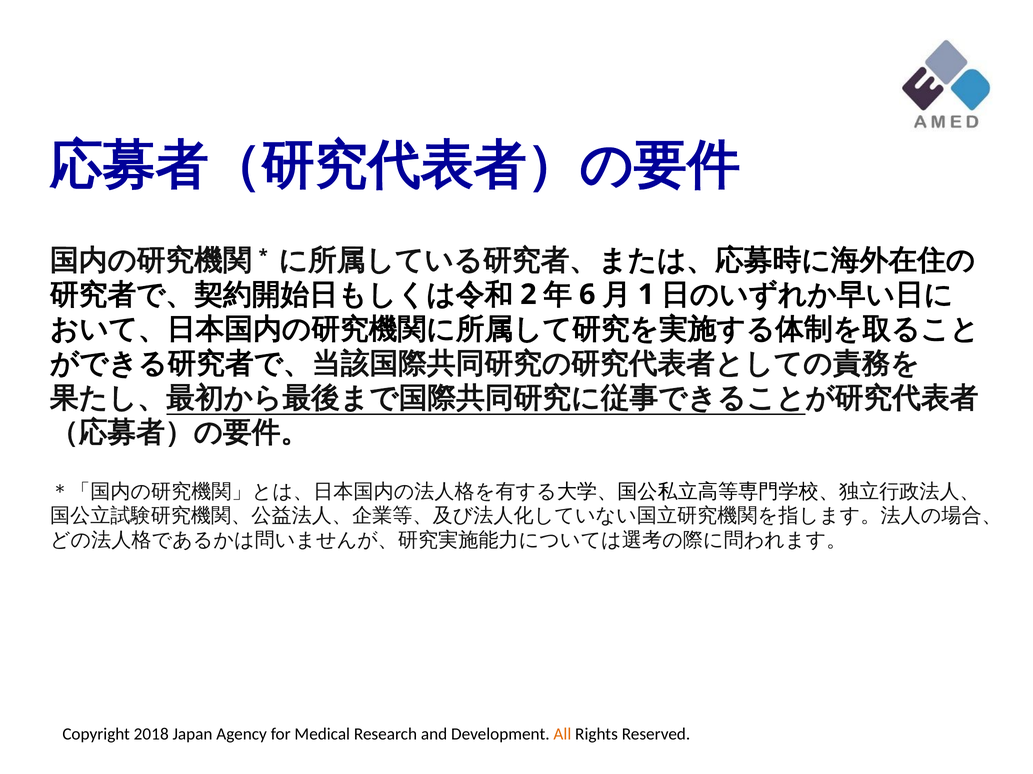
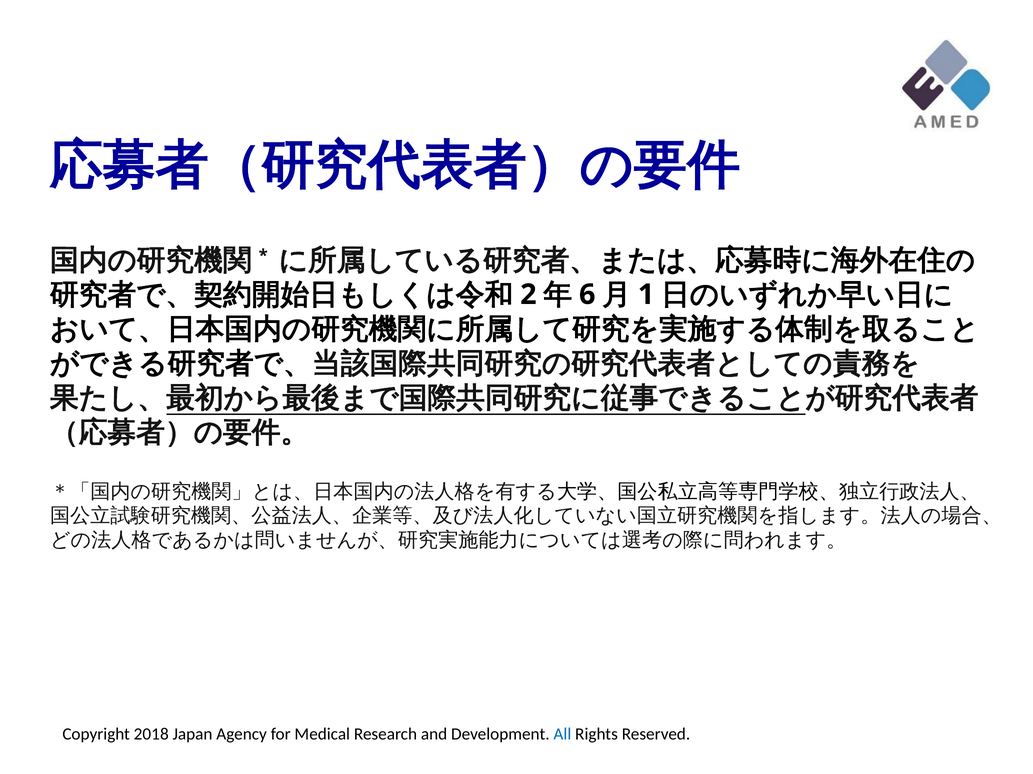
All colour: orange -> blue (562, 735)
